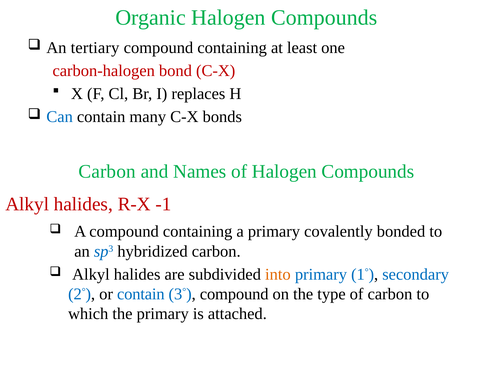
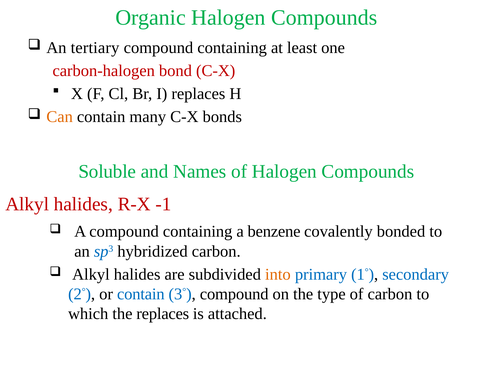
Can colour: blue -> orange (60, 117)
Carbon: Carbon -> Soluble (107, 172)
a primary: primary -> benzene (274, 232)
the primary: primary -> replaces (163, 314)
